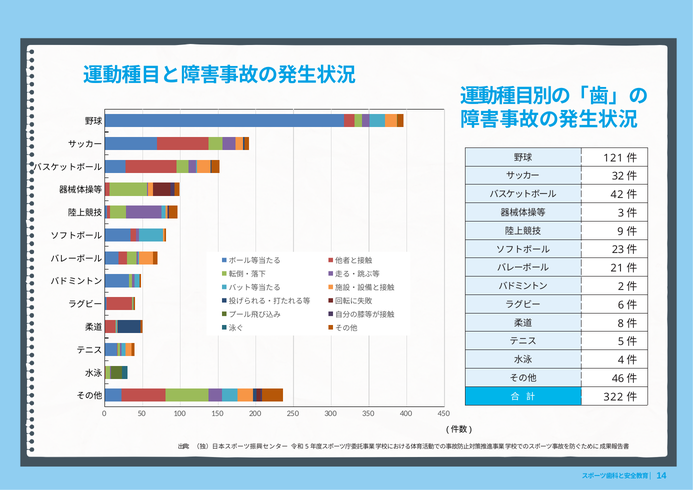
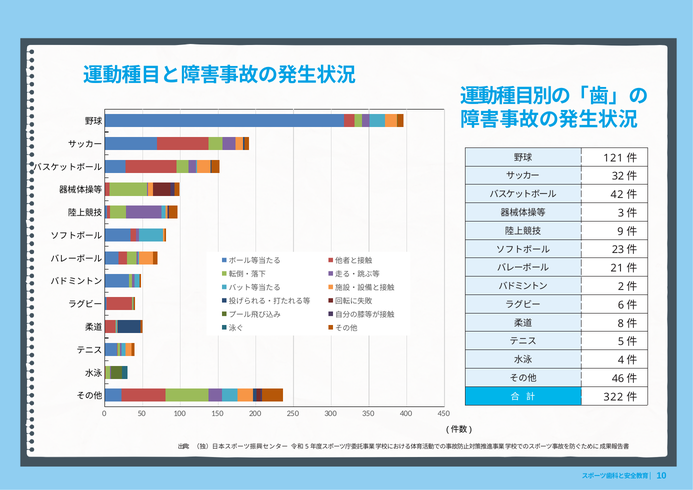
14: 14 -> 10 (662, 476)
